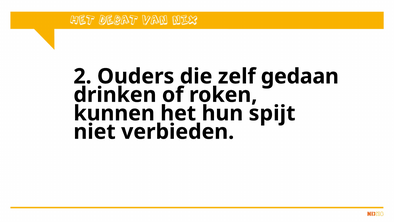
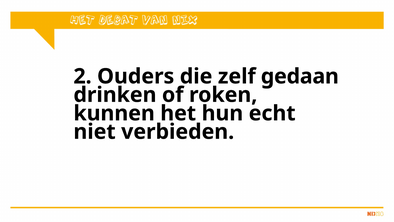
spijt: spijt -> echt (272, 113)
